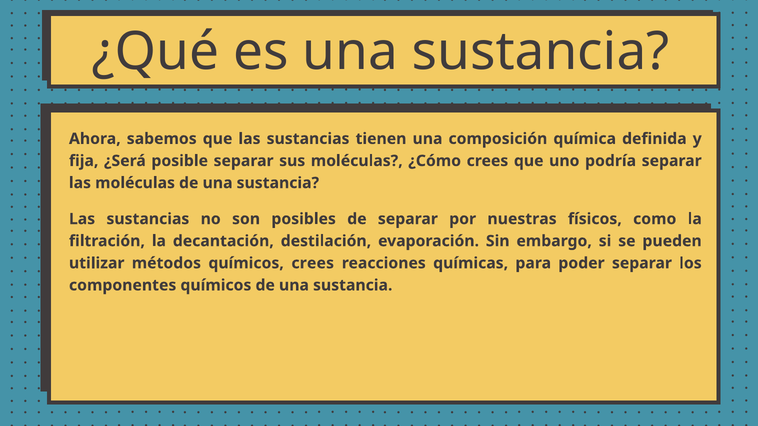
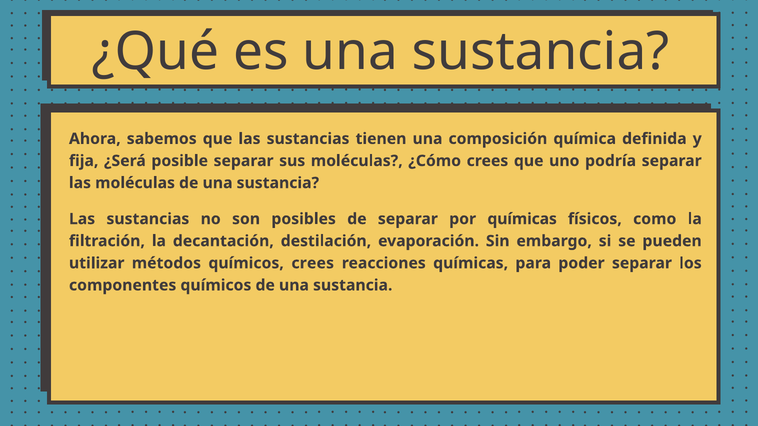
por nuestras: nuestras -> químicas (522, 219)
